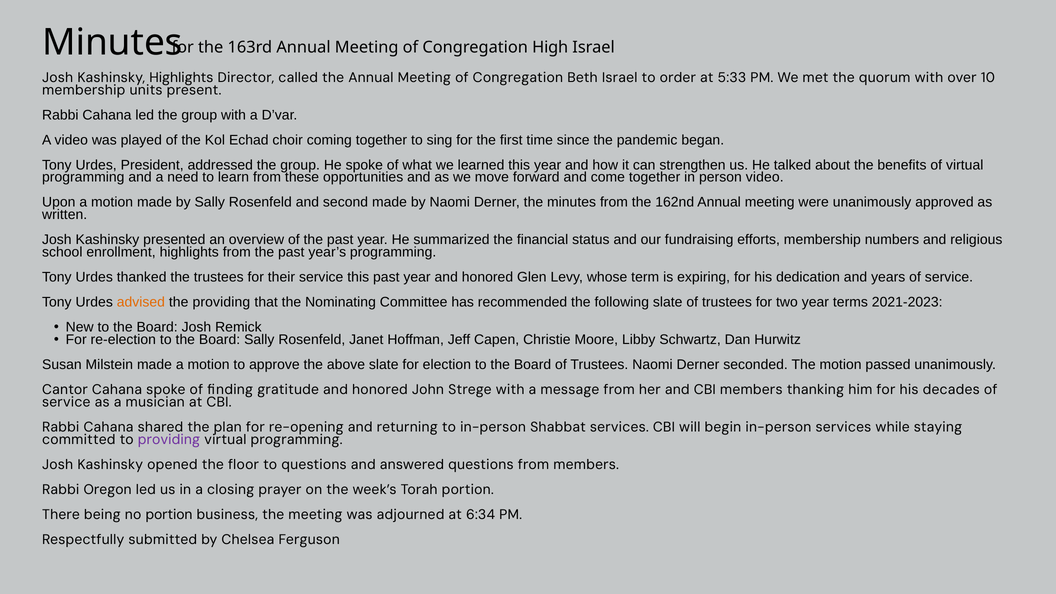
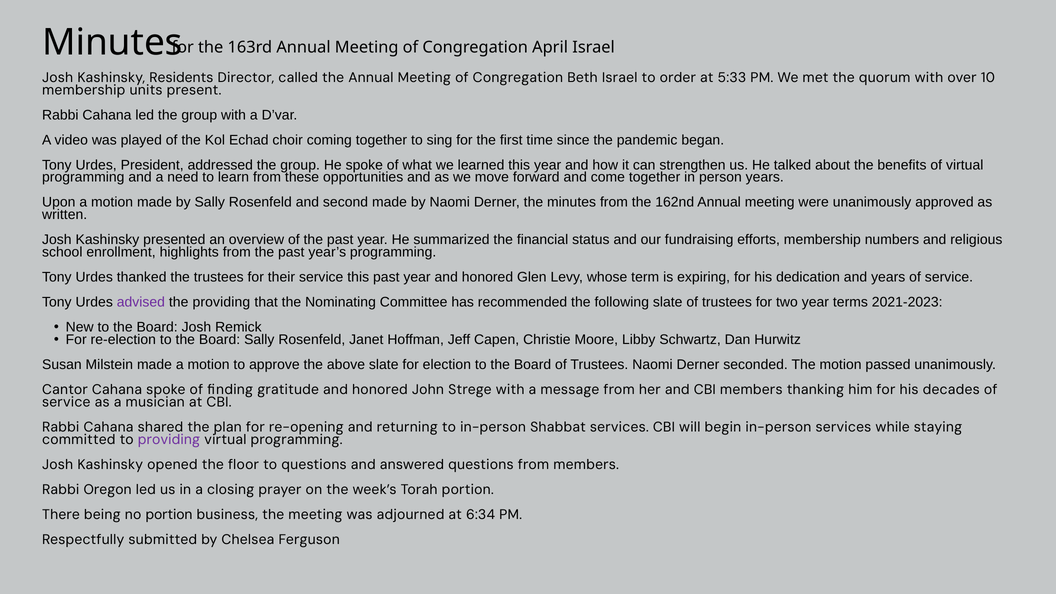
High: High -> April (550, 48)
Kashinsky Highlights: Highlights -> Residents (181, 77)
person video: video -> years (765, 177)
advised colour: orange -> purple (141, 302)
